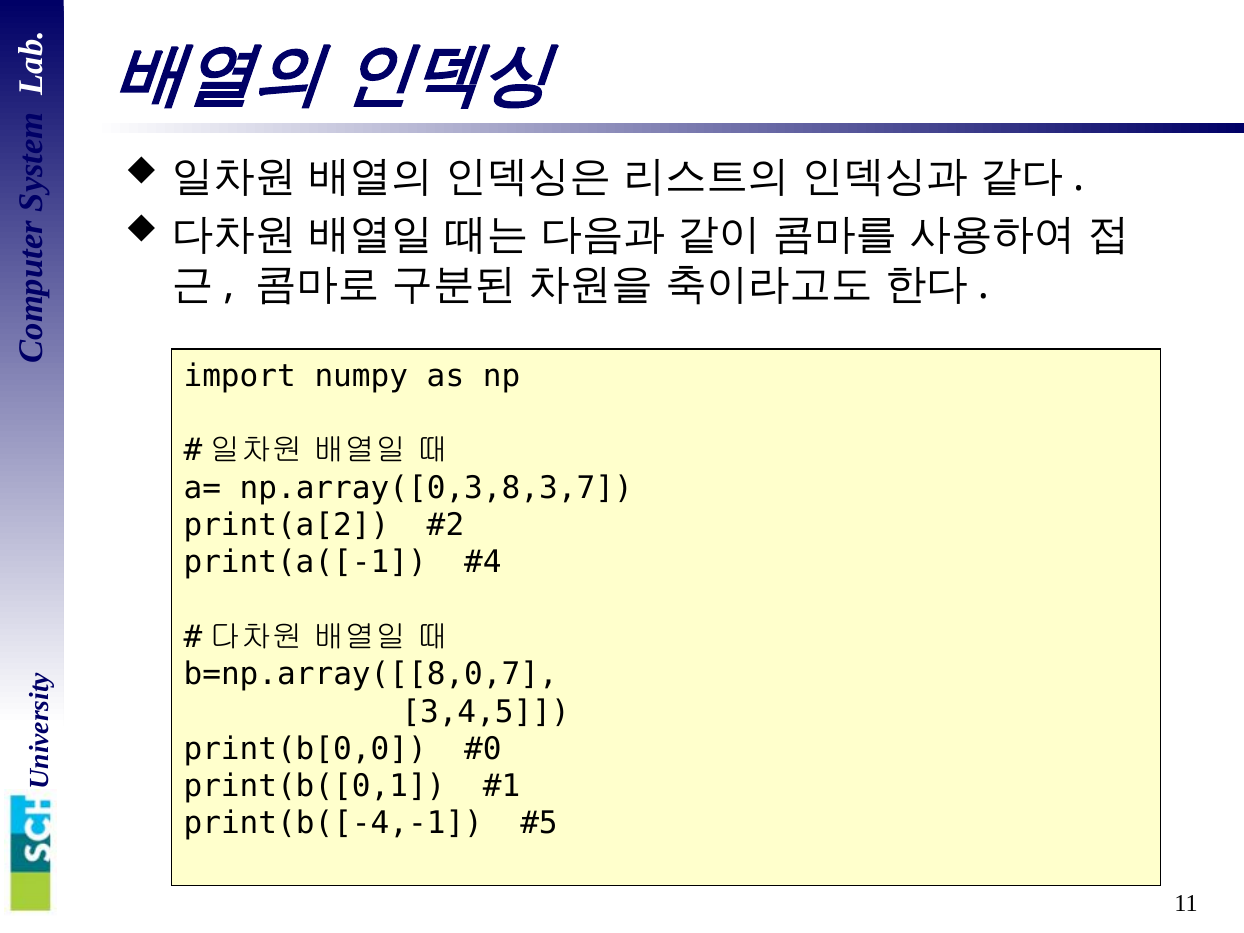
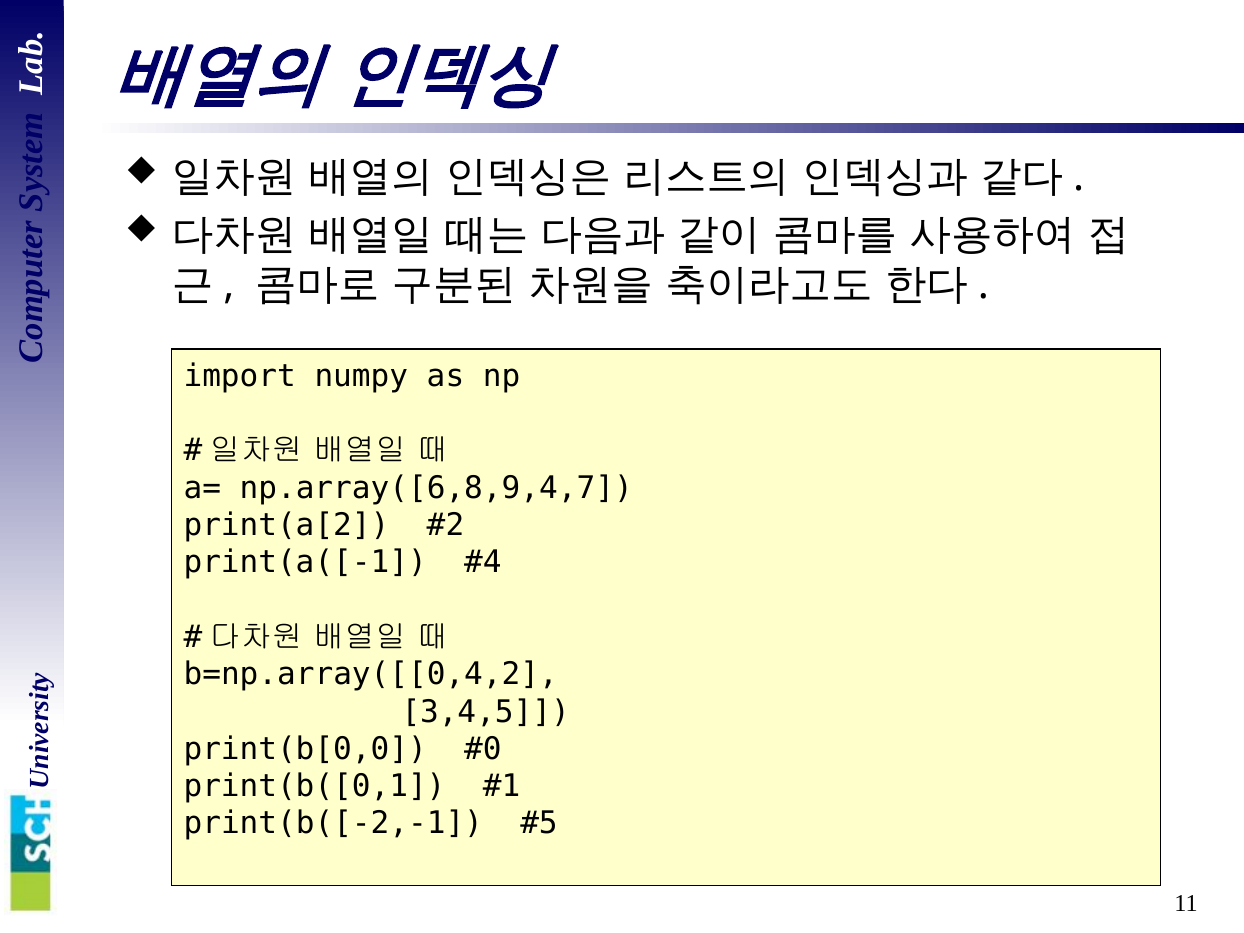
np.array([0,3,8,3,7: np.array([0,3,8,3,7 -> np.array([6,8,9,4,7 (436, 488)
b=np.array([[8,0,7: b=np.array([[8,0,7 -> b=np.array([[0,4,2 (371, 674)
print(b([-4,-1: print(b([-4,-1 -> print(b([-2,-1 (333, 824)
